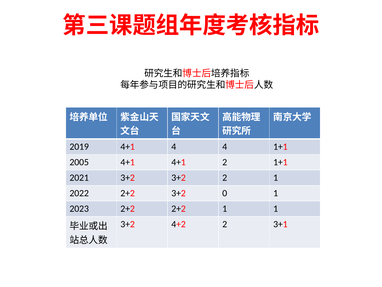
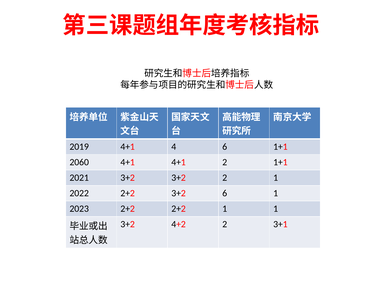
4 4: 4 -> 6 (225, 146)
2005: 2005 -> 2060 (79, 162)
3+2 0: 0 -> 6 (225, 193)
